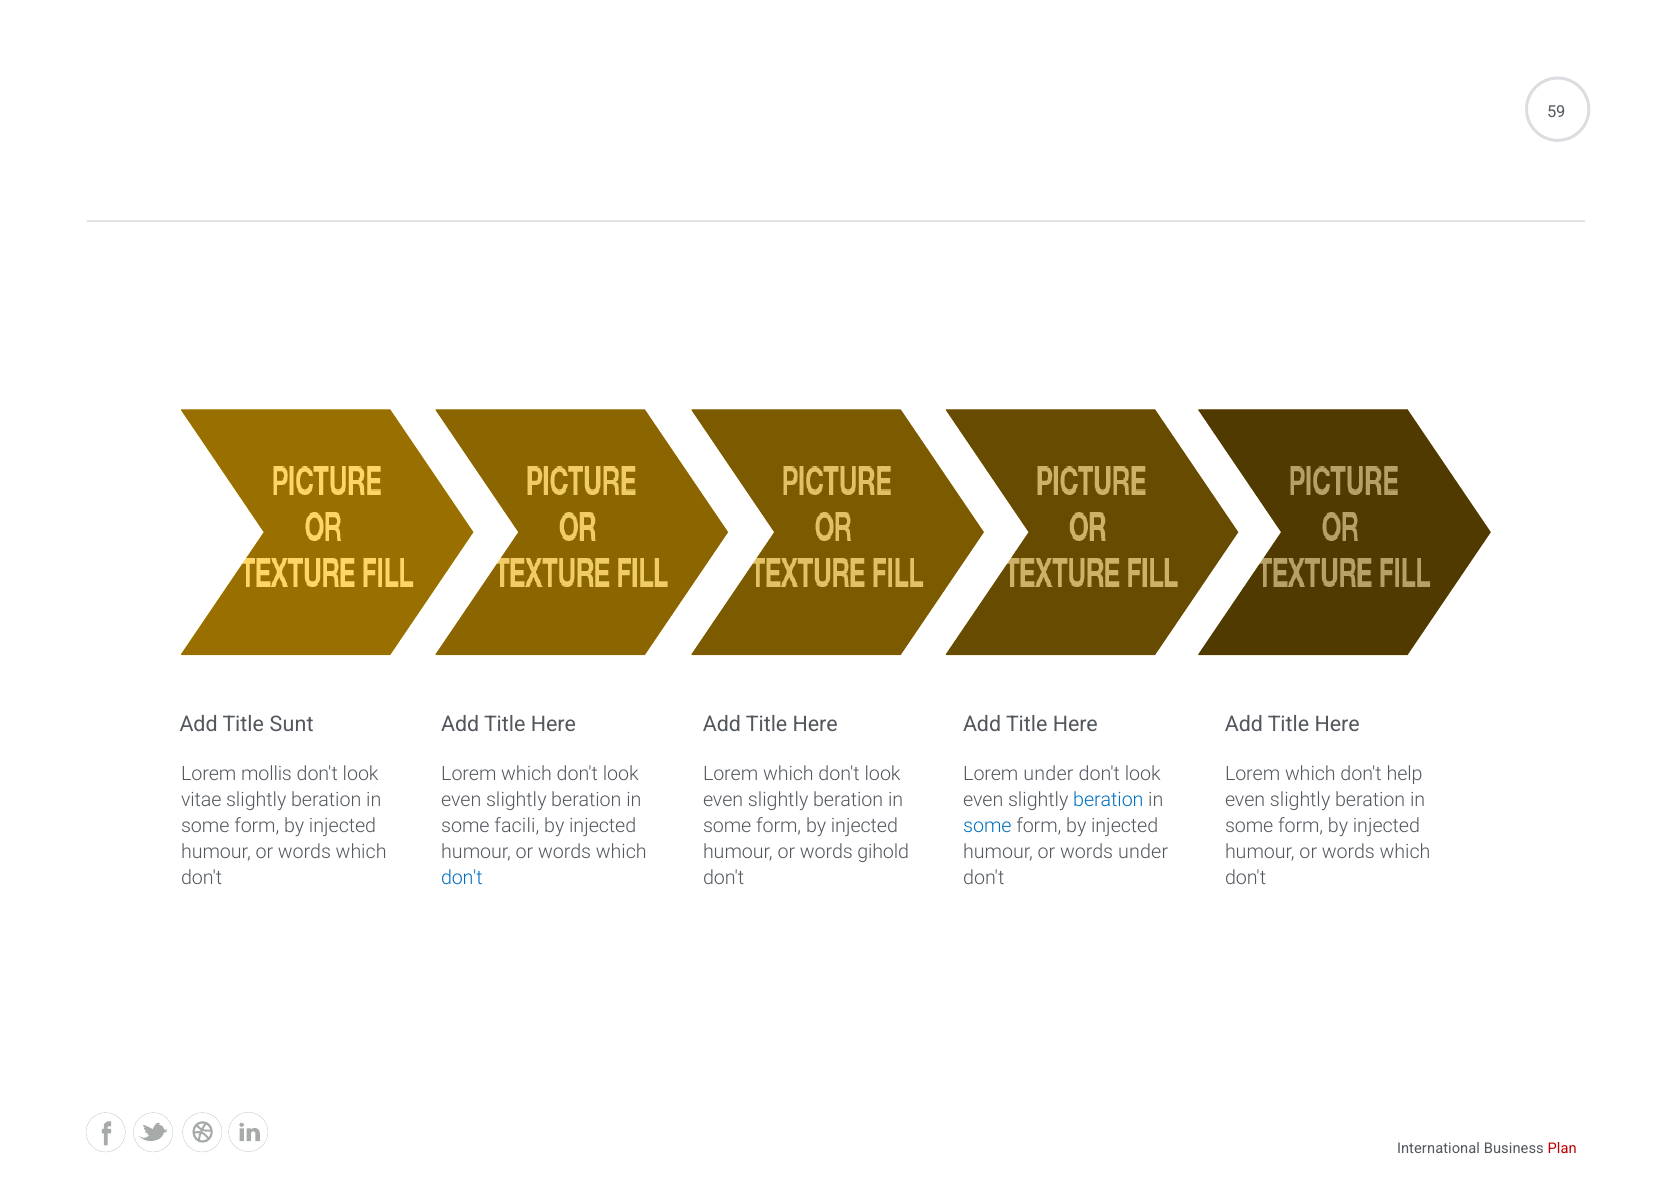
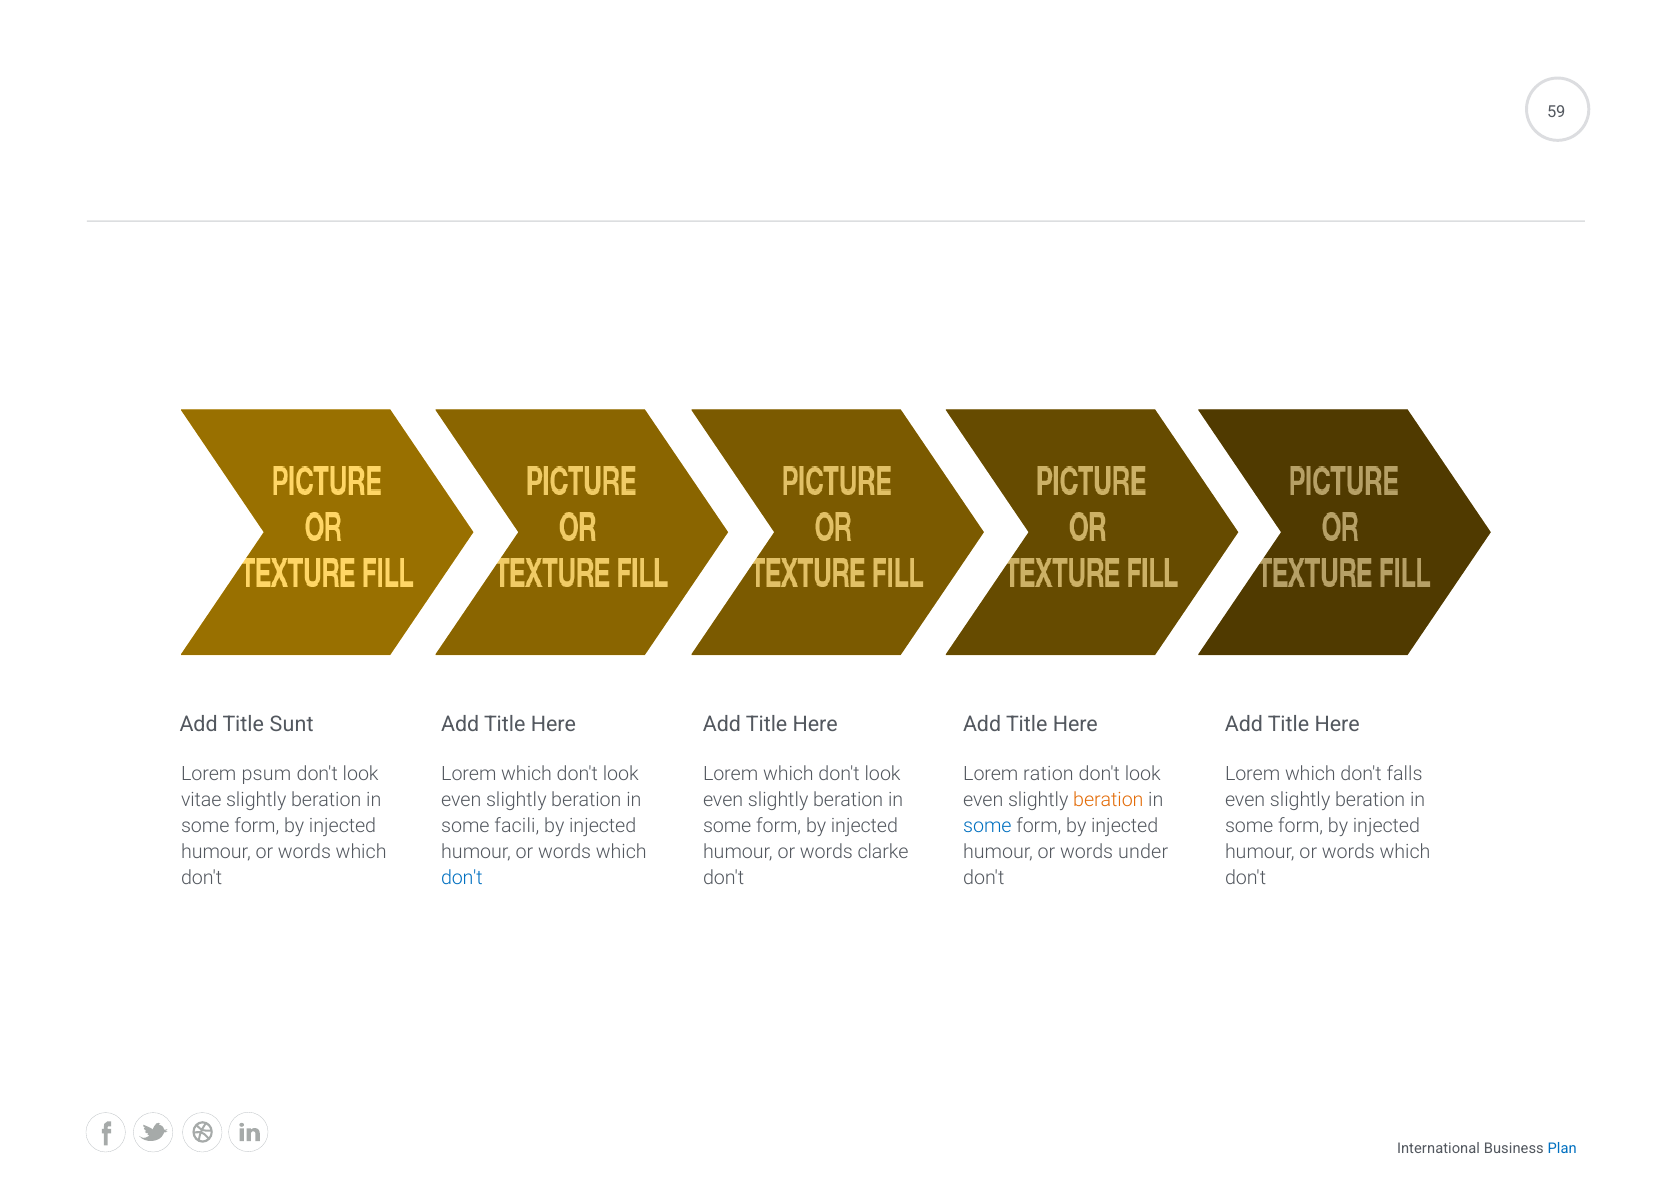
mollis: mollis -> psum (266, 774)
Lorem under: under -> ration (1048, 774)
help: help -> falls (1405, 774)
beration colour: blue -> orange (1108, 800)
gihold: gihold -> clarke (883, 852)
Plan colour: red -> blue (1562, 1148)
